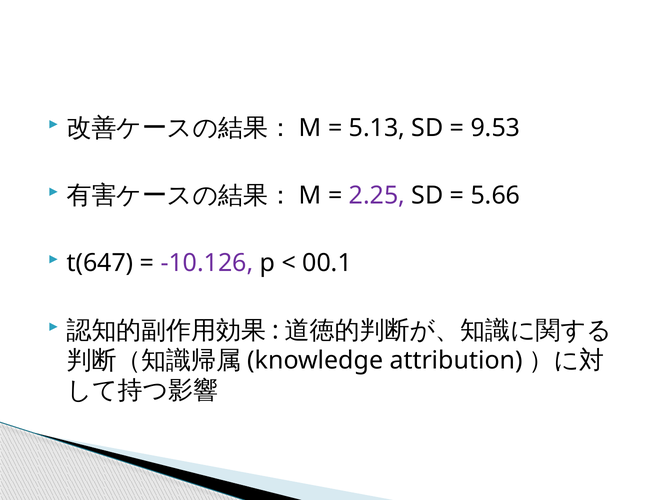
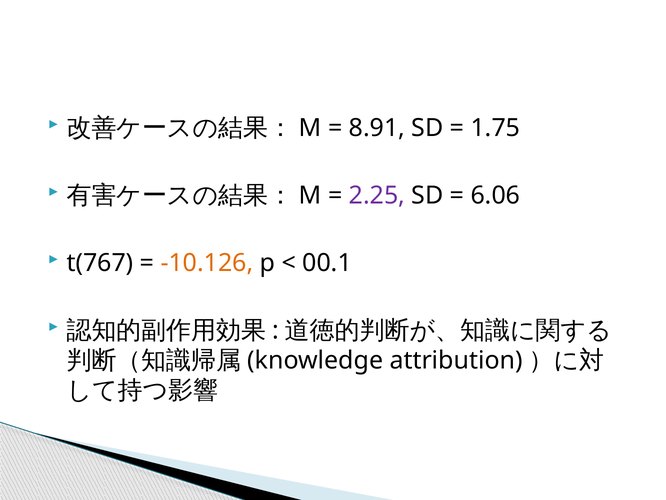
5.13: 5.13 -> 8.91 (377, 128)
9.53: 9.53 -> 1.75 (495, 128)
5.66: 5.66 -> 6.06 (495, 195)
t(647: t(647 -> t(767 (100, 263)
-10.126 colour: purple -> orange (207, 263)
